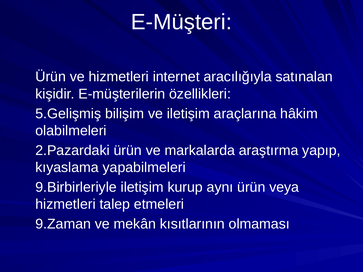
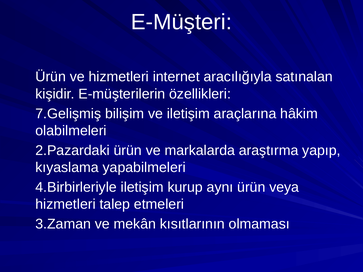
5.Gelişmiş: 5.Gelişmiş -> 7.Gelişmiş (68, 114)
9.Birbirleriyle: 9.Birbirleriyle -> 4.Birbirleriyle (76, 187)
9.Zaman: 9.Zaman -> 3.Zaman (63, 224)
